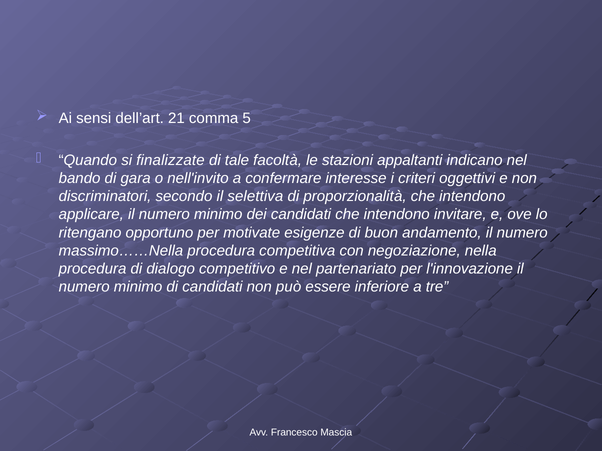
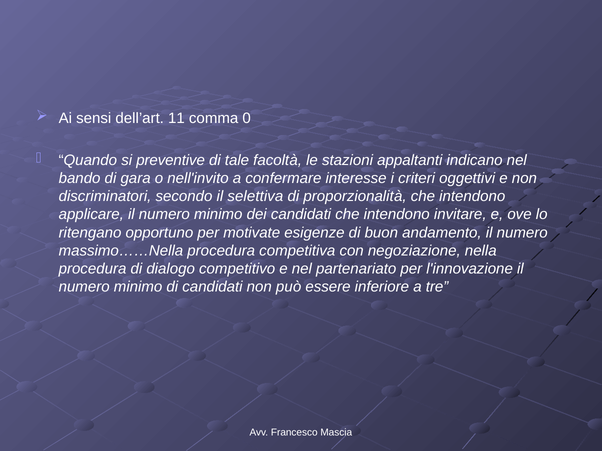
21: 21 -> 11 (176, 118)
5: 5 -> 0 (247, 118)
finalizzate: finalizzate -> preventive (171, 161)
